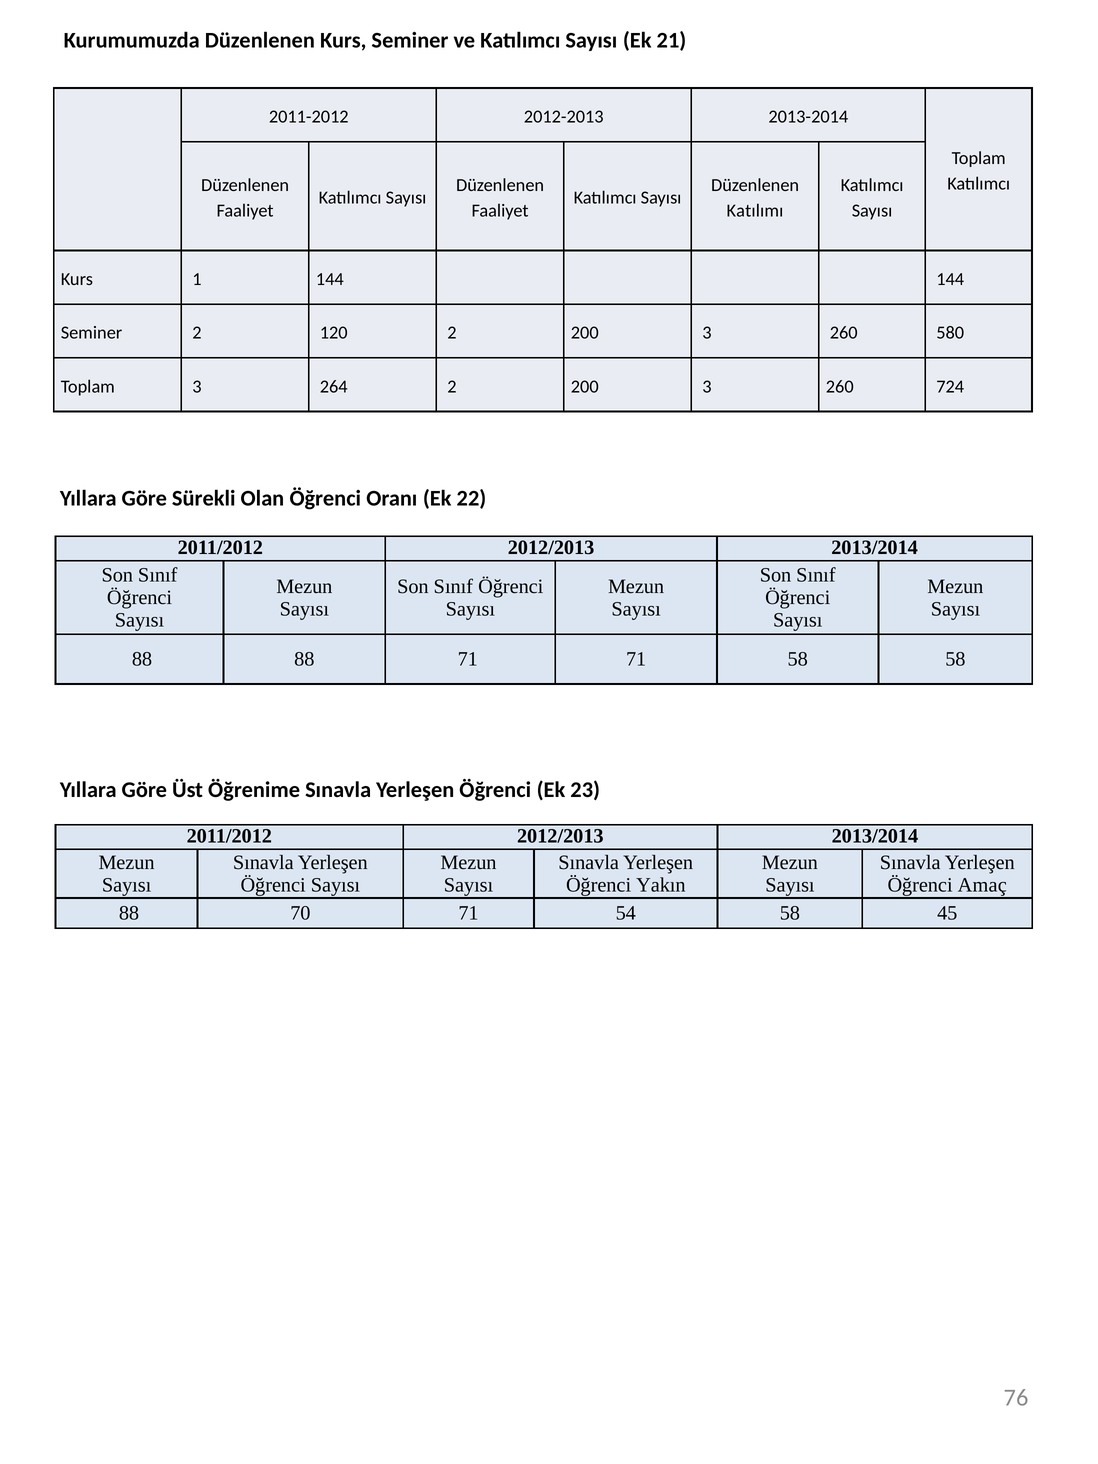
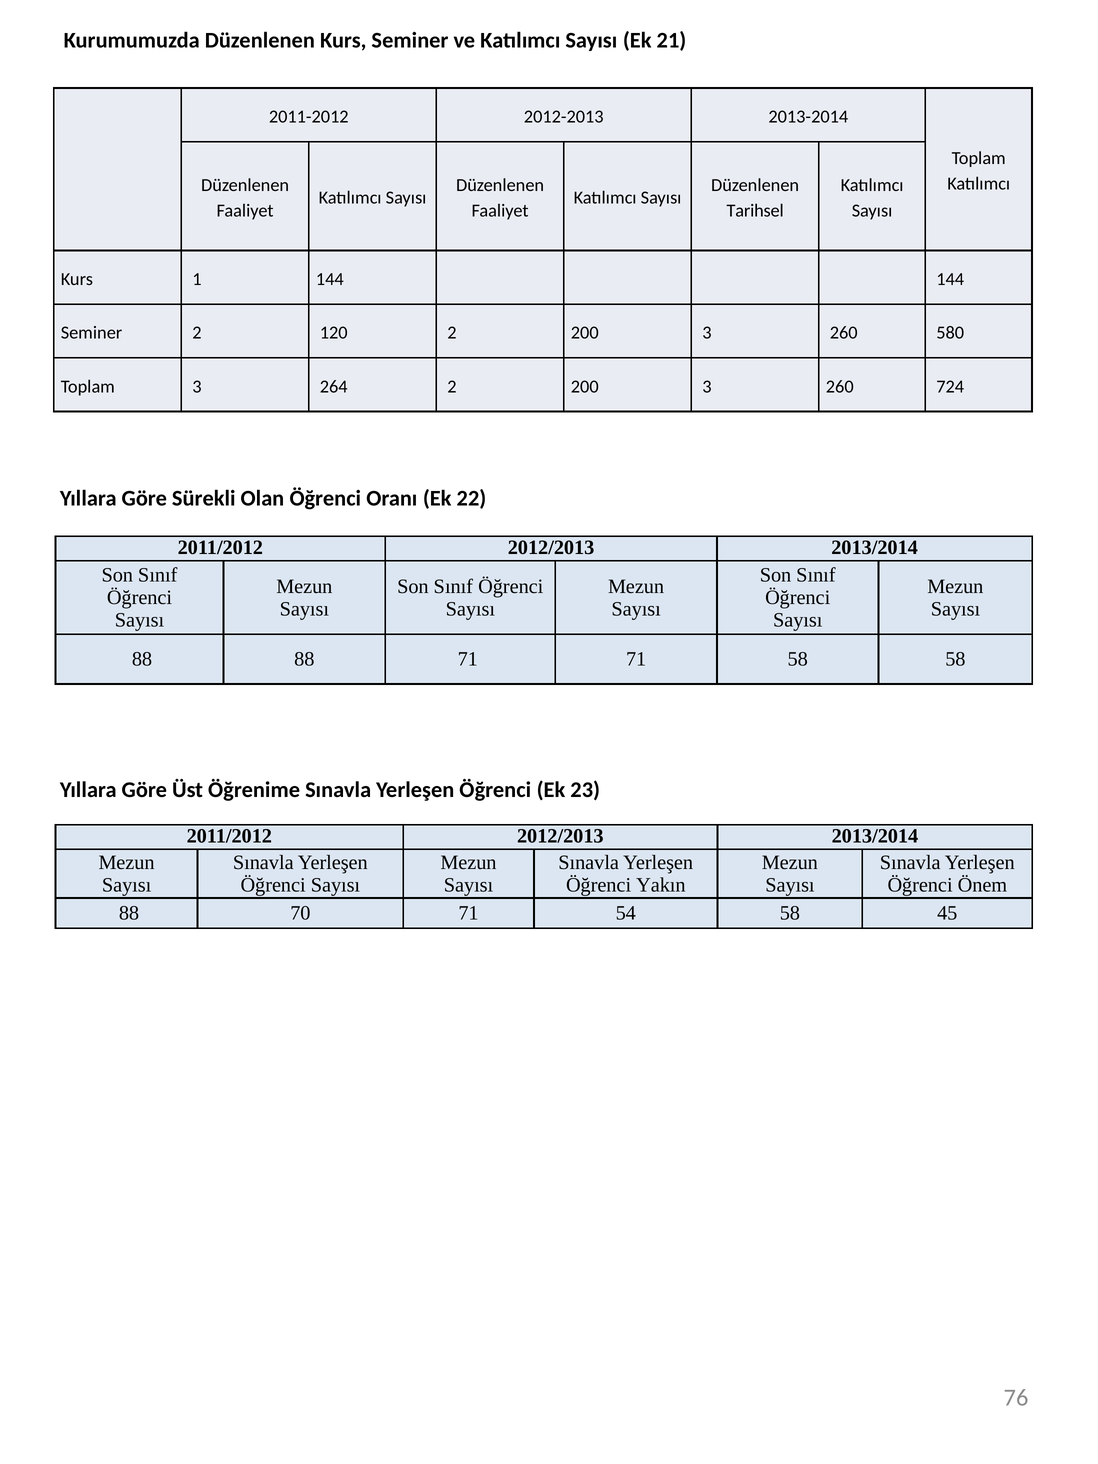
Katılımı: Katılımı -> Tarihsel (755, 211)
Amaç: Amaç -> Önem (982, 885)
